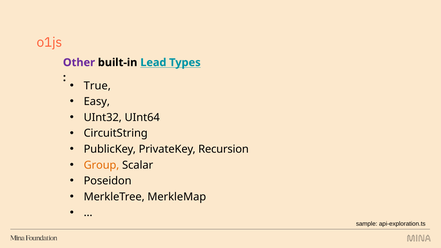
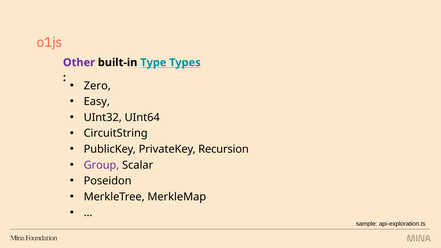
Lead: Lead -> Type (153, 63)
True: True -> Zero (97, 86)
Group colour: orange -> purple (101, 165)
